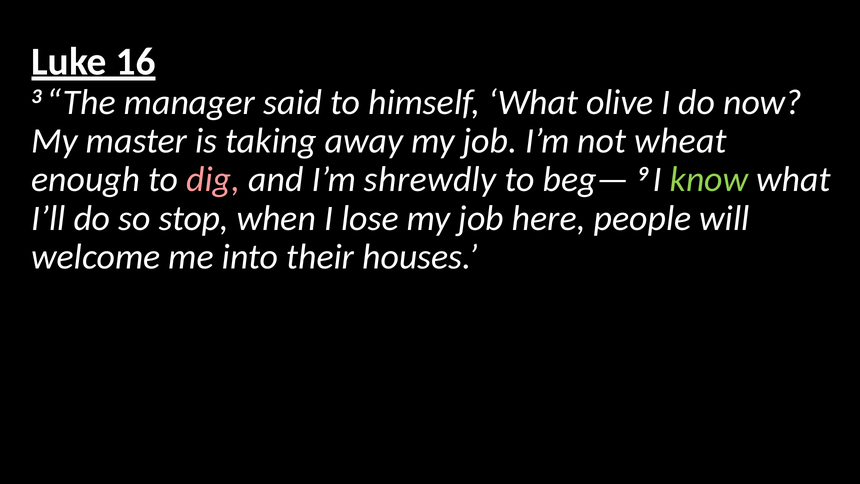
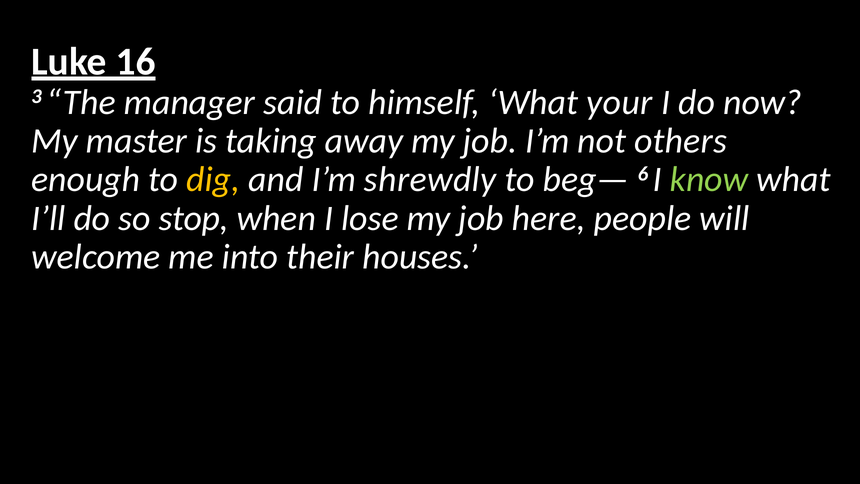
olive: olive -> your (620, 102)
wheat: wheat -> others (681, 141)
dig colour: pink -> yellow (213, 180)
9: 9 -> 6 (643, 174)
